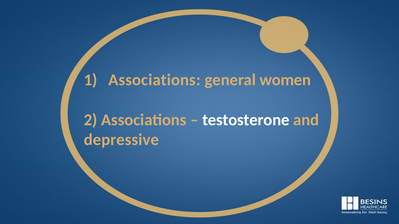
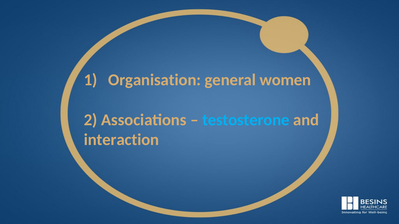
Associations: Associations -> Organisation (155, 80)
testosterone colour: white -> light blue (246, 120)
depressive: depressive -> interaction (121, 140)
